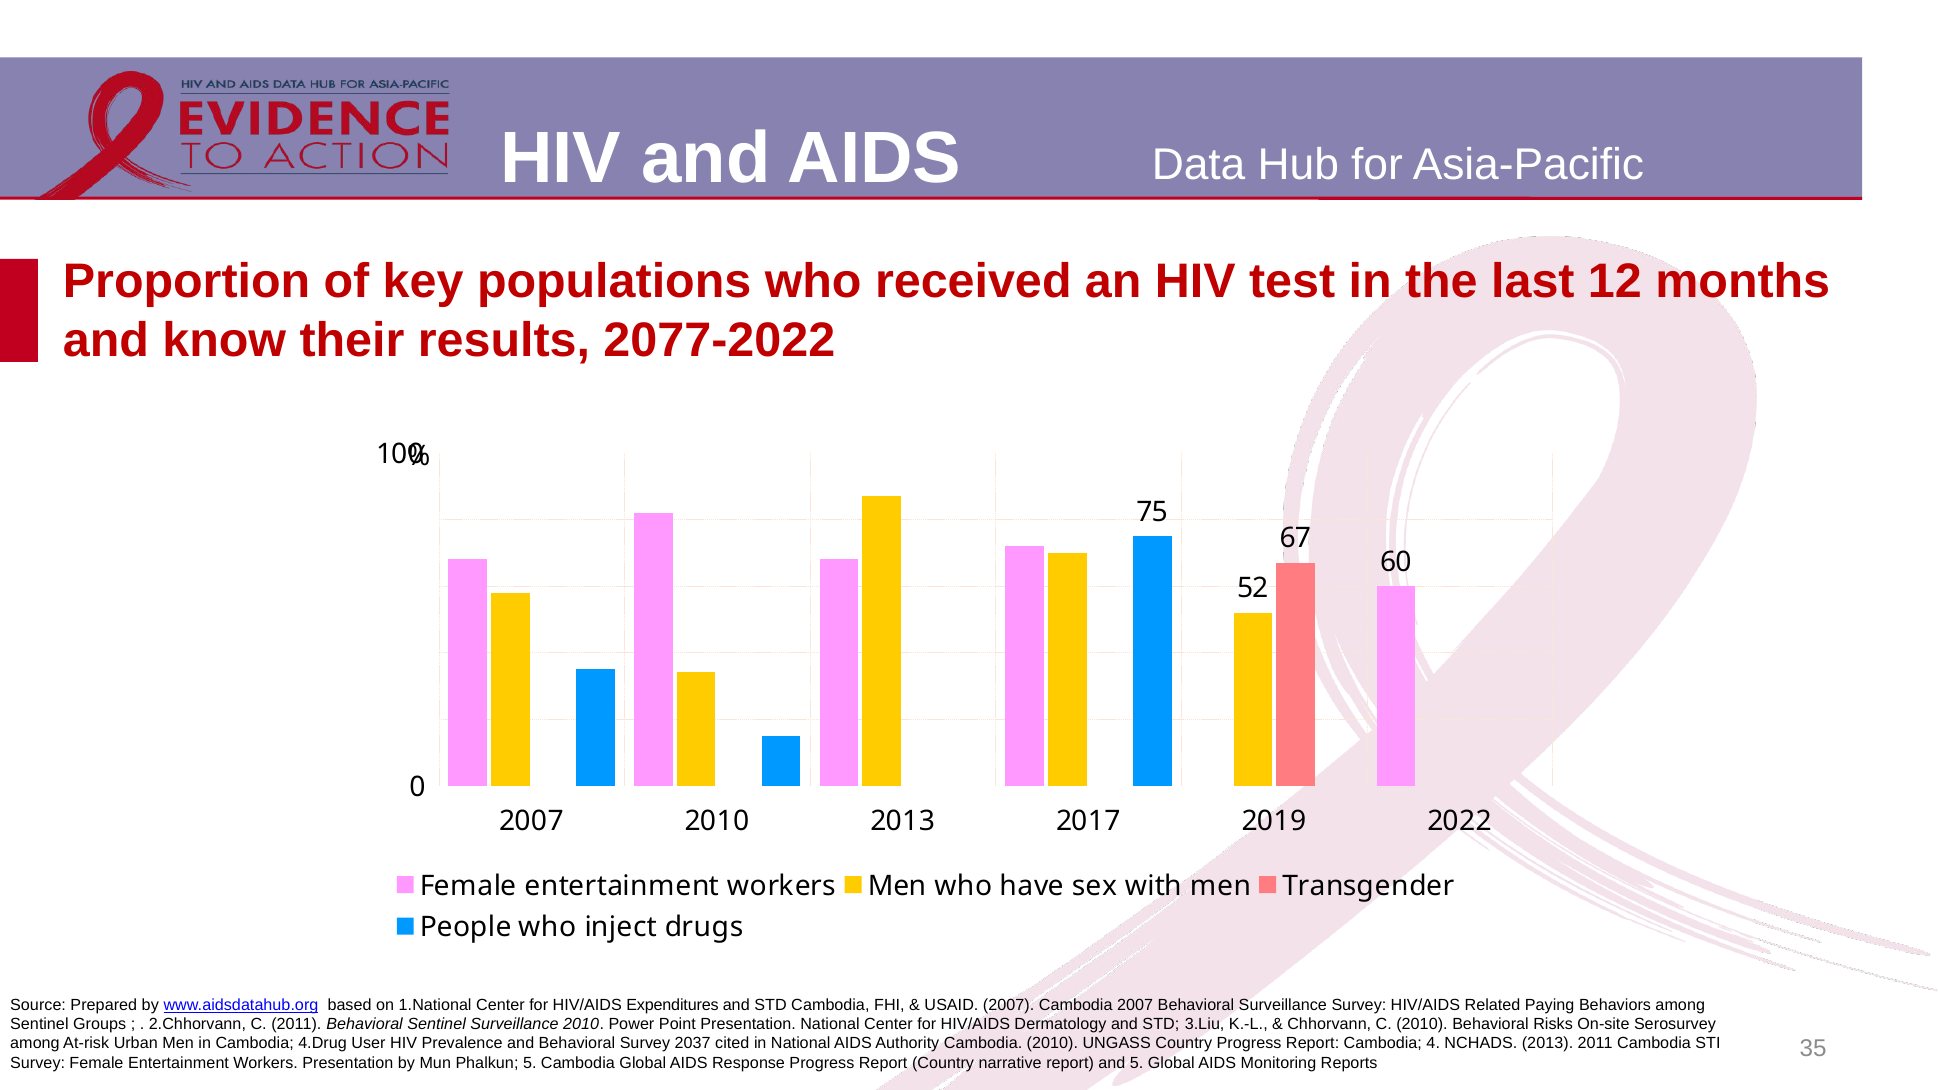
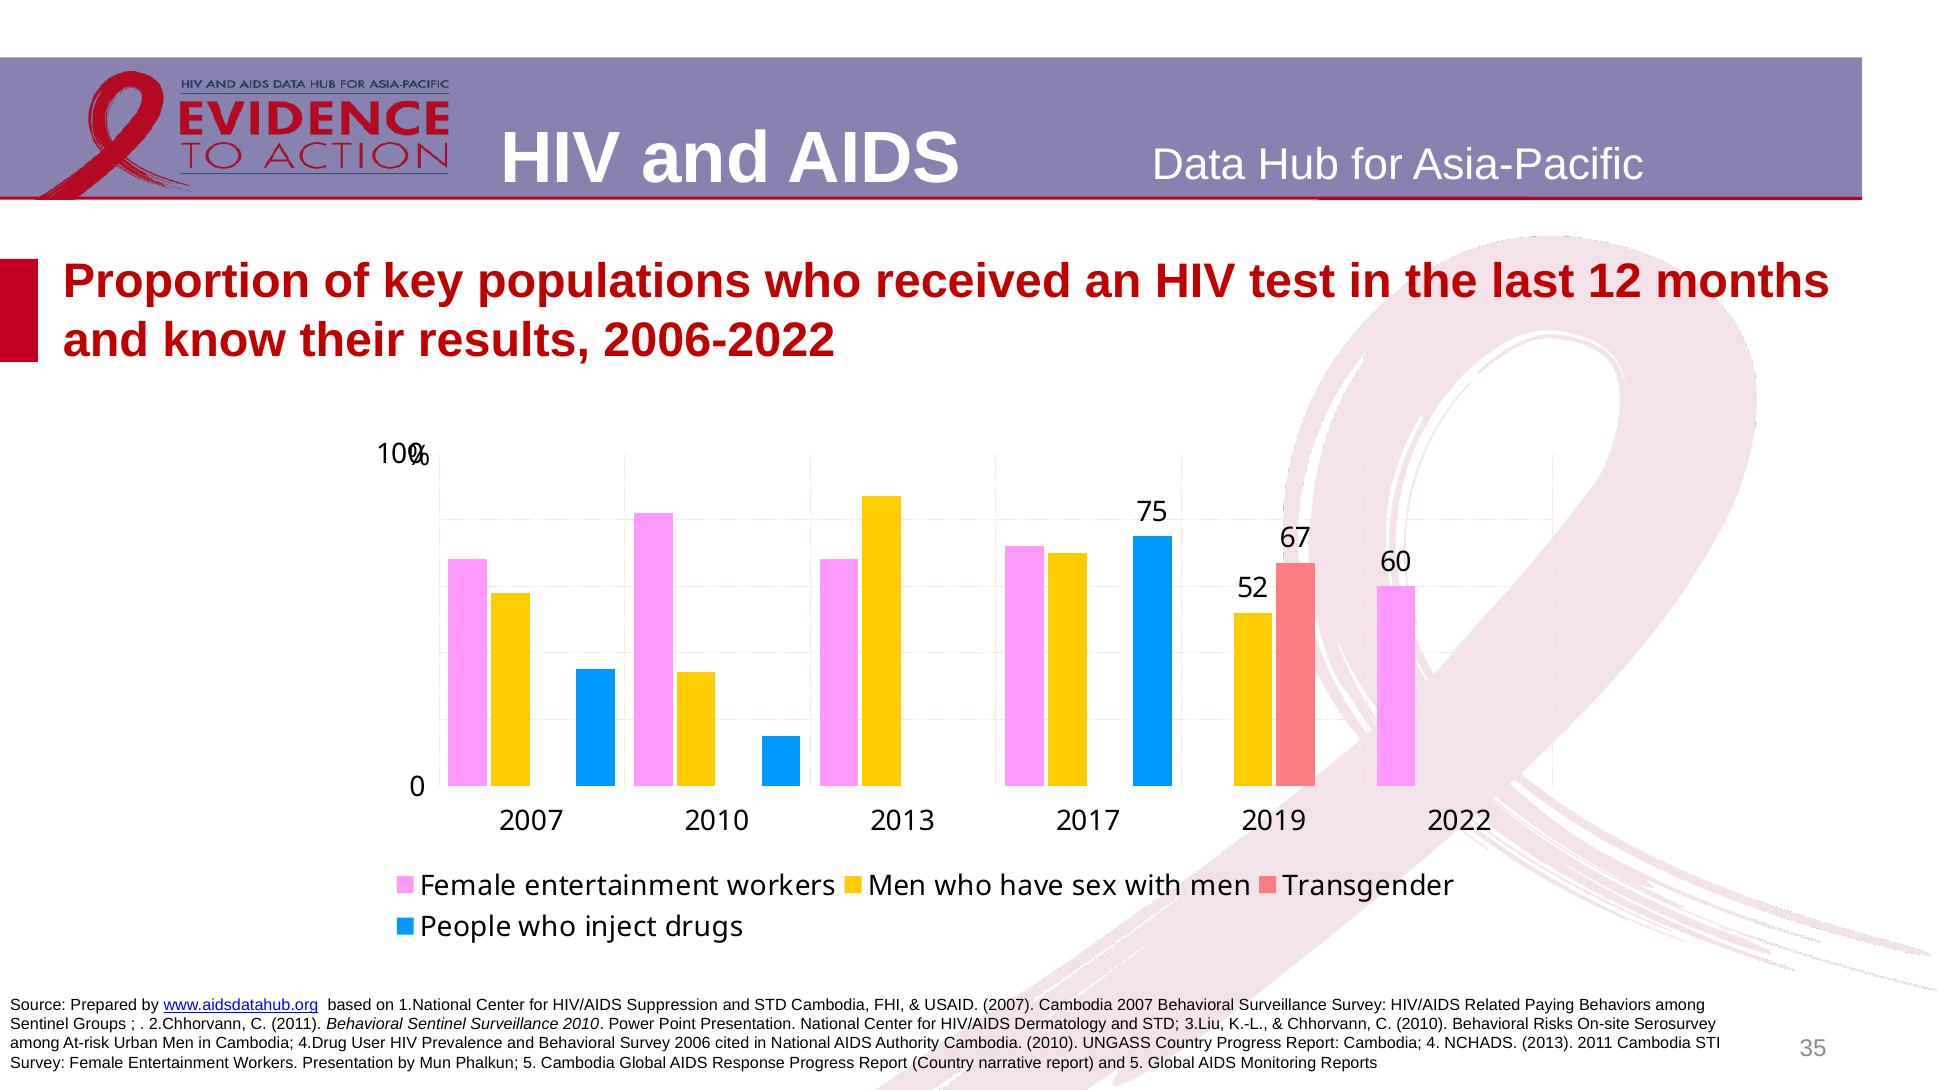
2077-2022: 2077-2022 -> 2006-2022 (719, 340)
Expenditures: Expenditures -> Suppression (672, 1005)
2037: 2037 -> 2006 (693, 1044)
